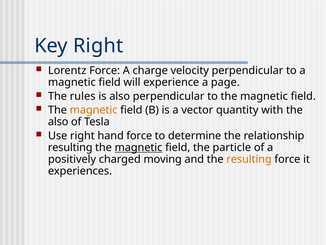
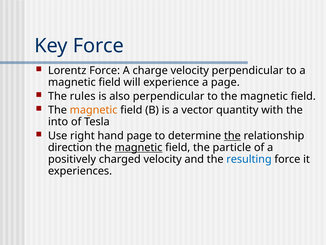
Key Right: Right -> Force (98, 46)
also: also -> into (58, 122)
hand force: force -> page (139, 136)
the underline: none -> present (232, 136)
resulting: resulting -> direction (70, 147)
charged moving: moving -> velocity (163, 159)
resulting colour: orange -> blue (249, 159)
